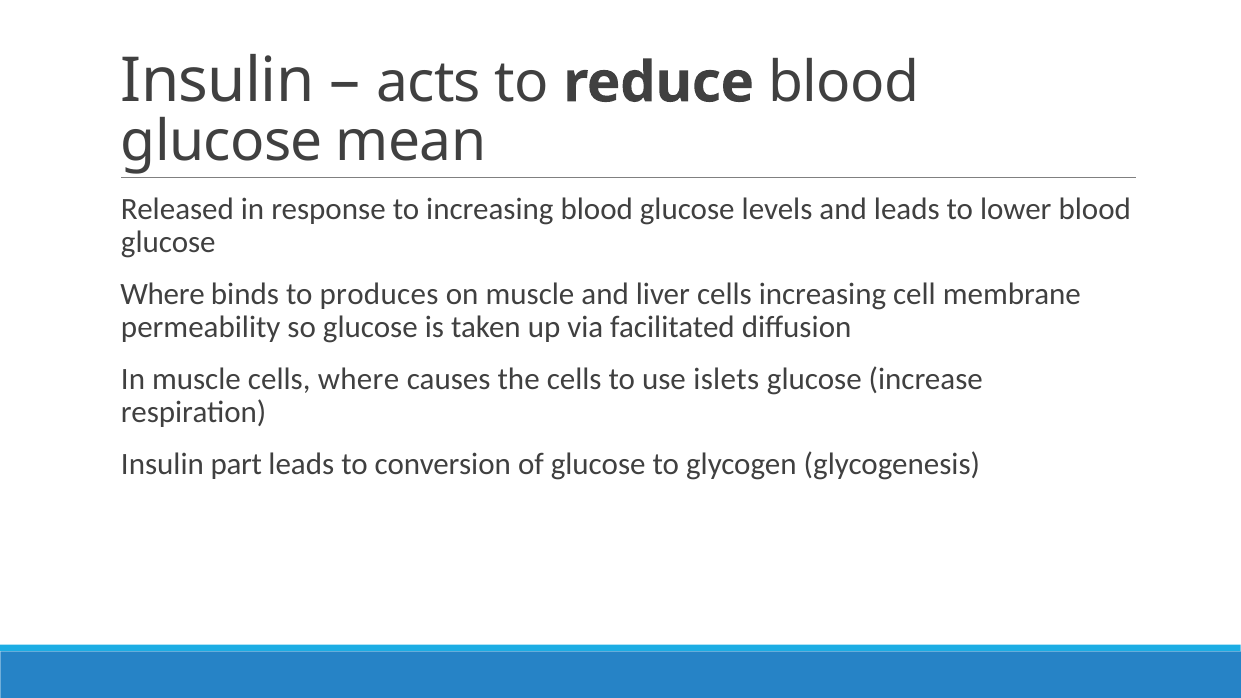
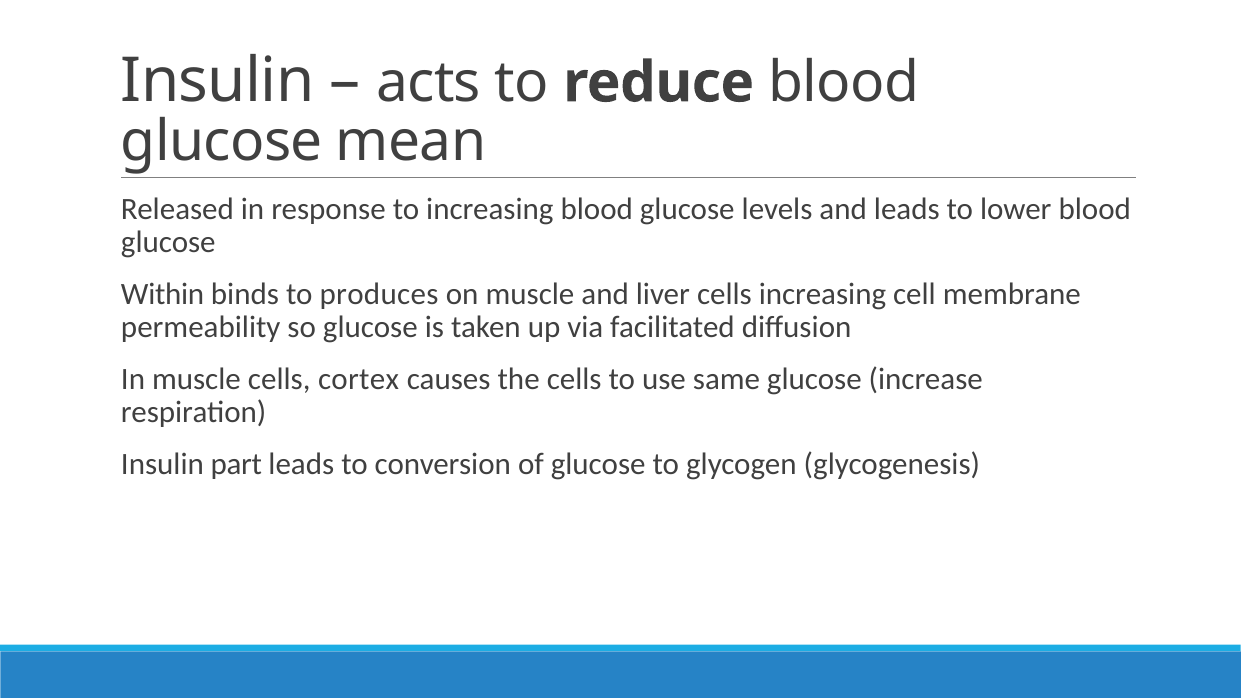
Where: Where -> Within (163, 294)
cells where: where -> cortex (359, 379)
islets: islets -> same (726, 379)
